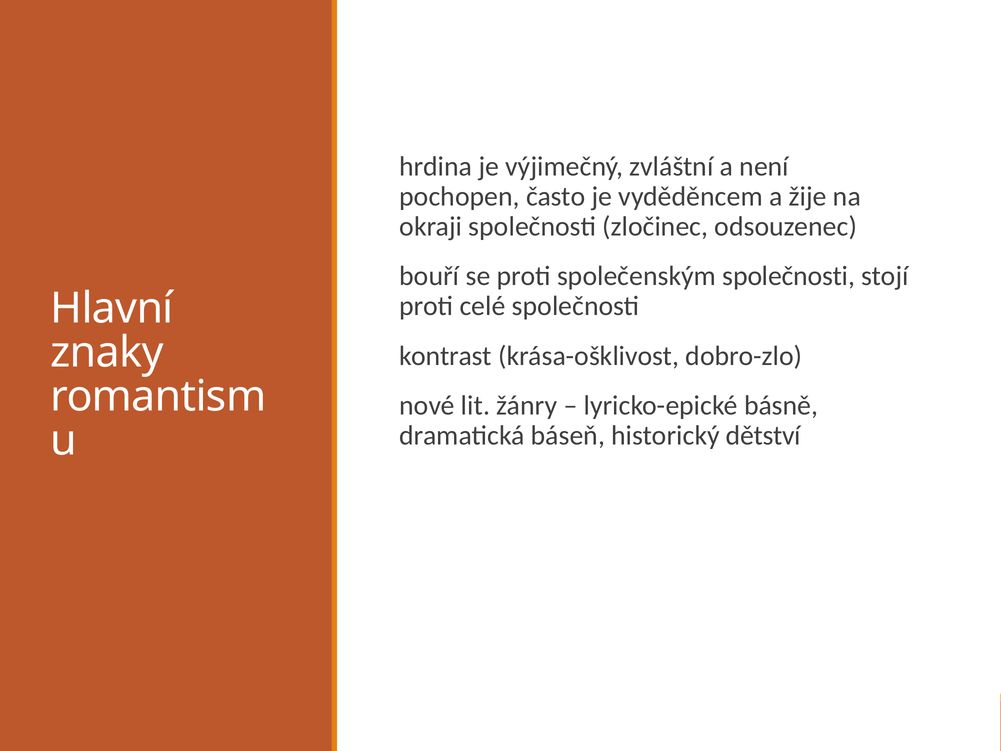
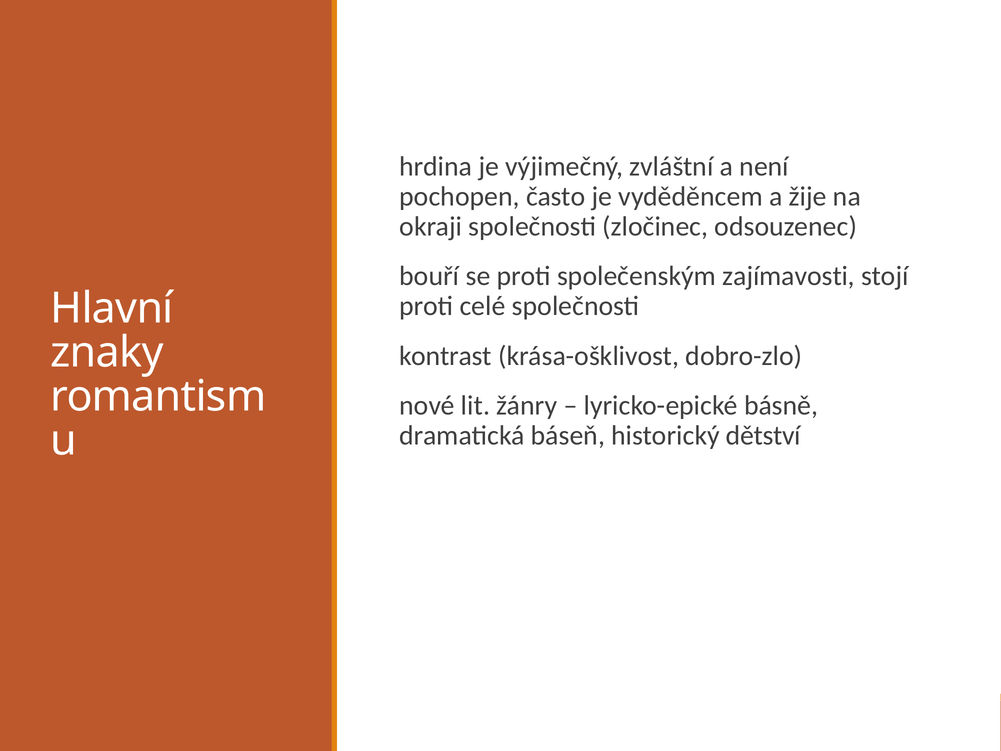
společenským společnosti: společnosti -> zajímavosti (789, 276)
